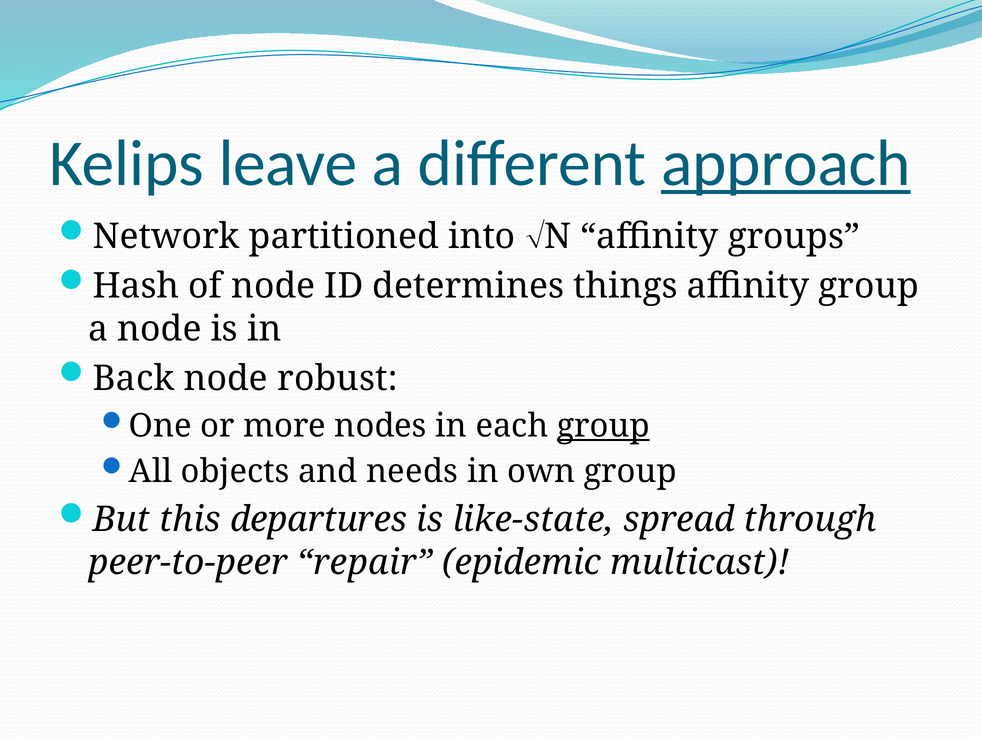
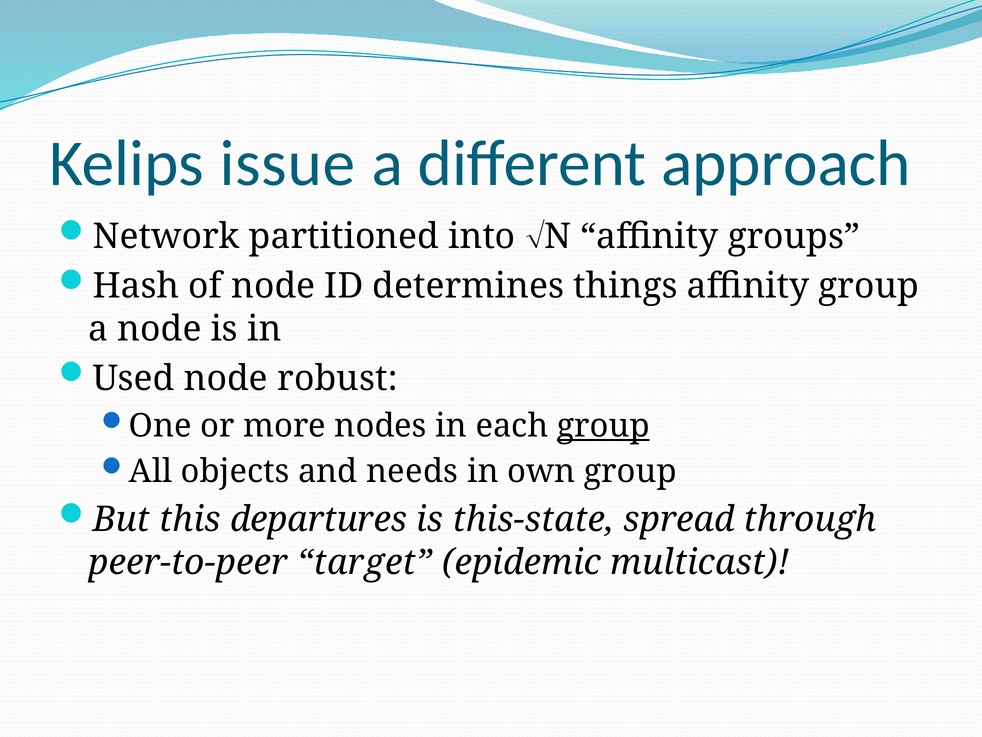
leave: leave -> issue (287, 164)
approach underline: present -> none (786, 164)
Back: Back -> Used (134, 378)
like-state: like-state -> this-state (533, 519)
repair: repair -> target (365, 562)
